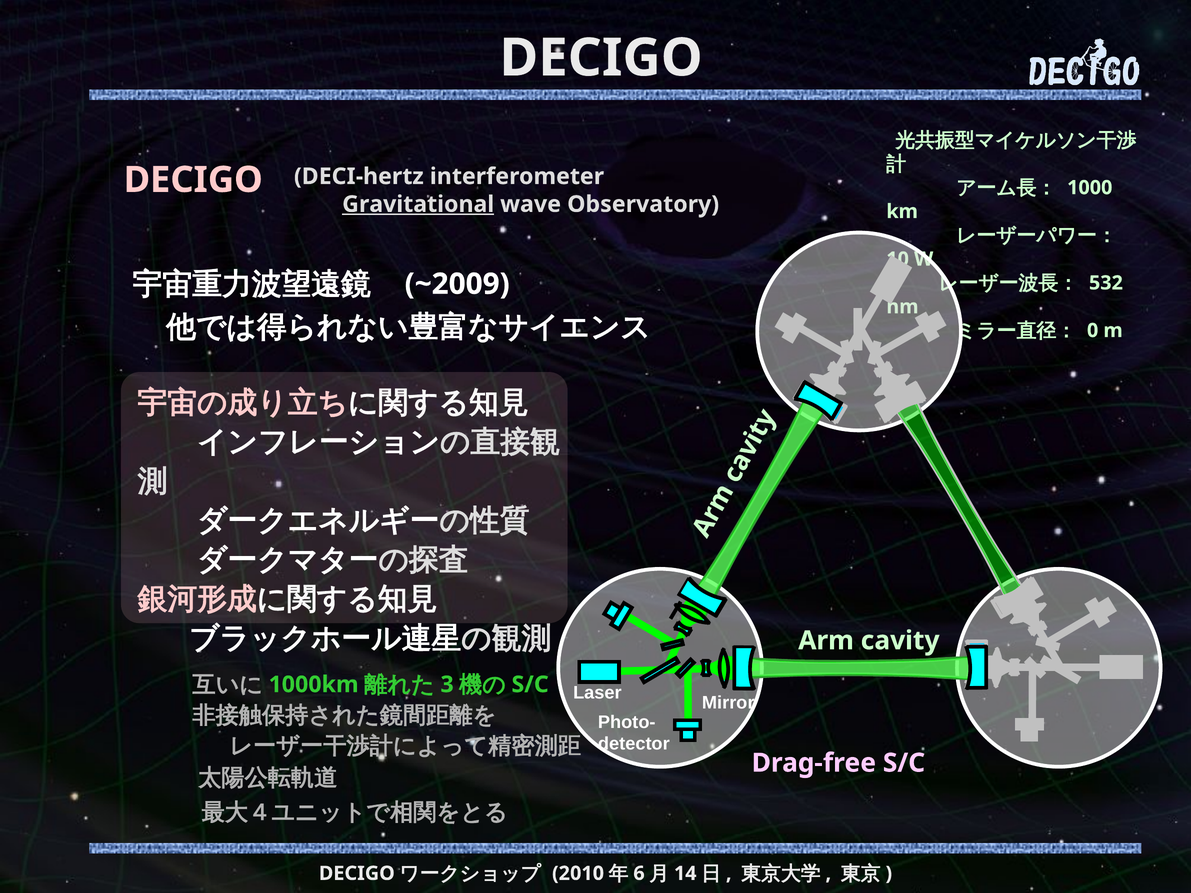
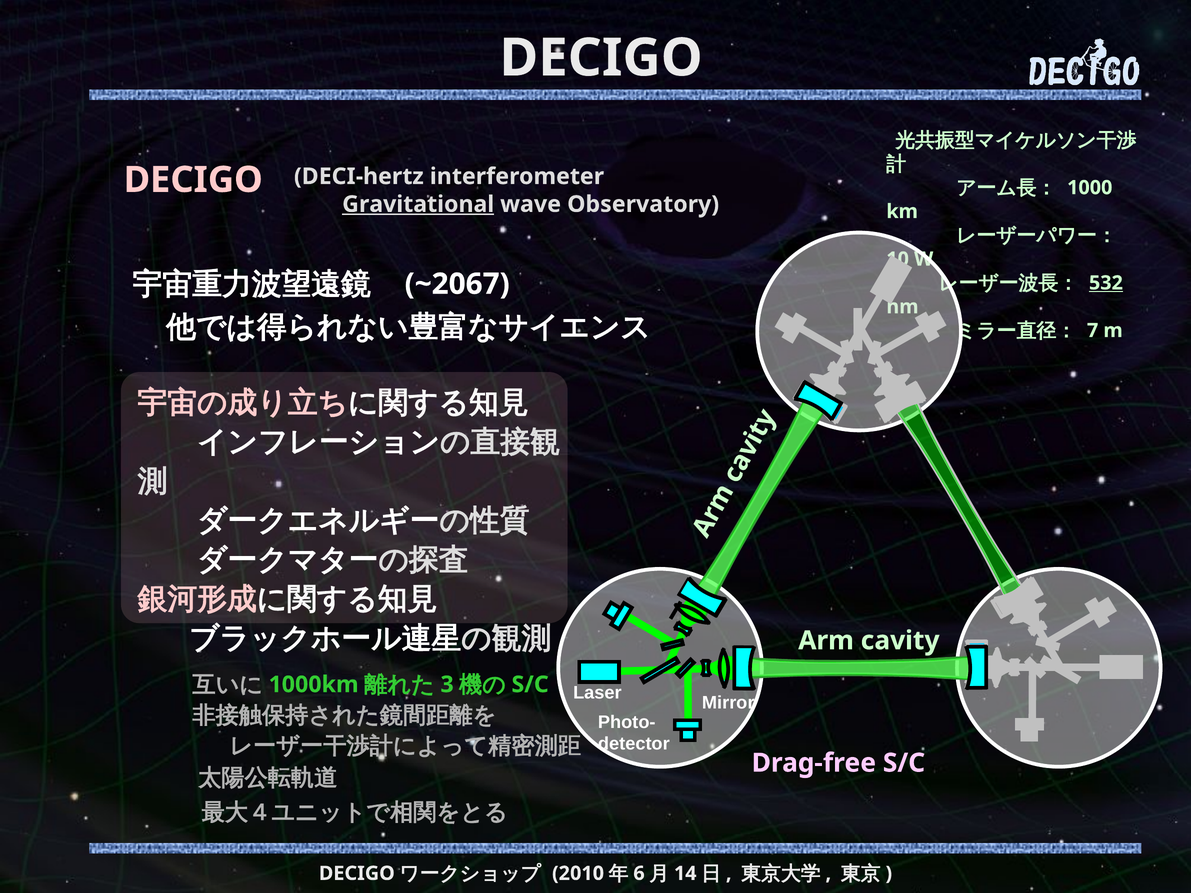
~2009: ~2009 -> ~2067 (457, 284)
532 underline: none -> present (1106, 283)
0: 0 -> 7 (1093, 331)
